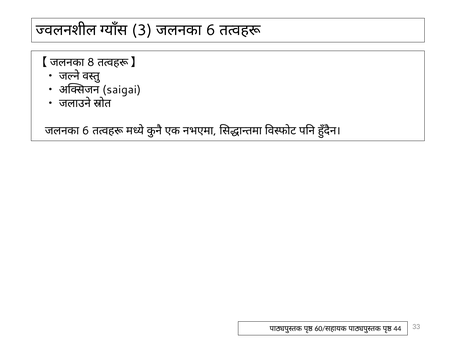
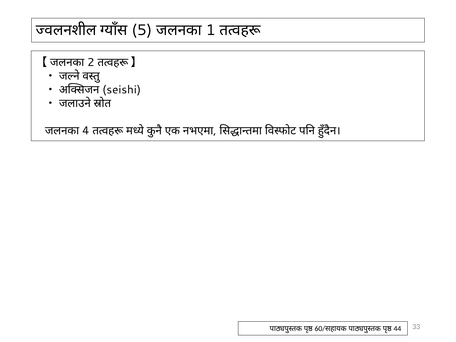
3: 3 -> 5 (142, 30)
6: 6 -> 1 (211, 30)
8: 8 -> 2 (91, 62)
saigai: saigai -> seishi (122, 90)
6: 6 -> 4 (86, 131)
